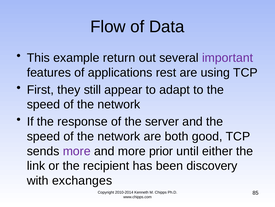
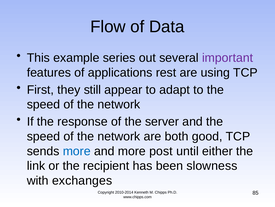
return: return -> series (119, 58)
more colour: purple -> blue (77, 151)
prior: prior -> post (161, 151)
discovery: discovery -> slowness (212, 165)
